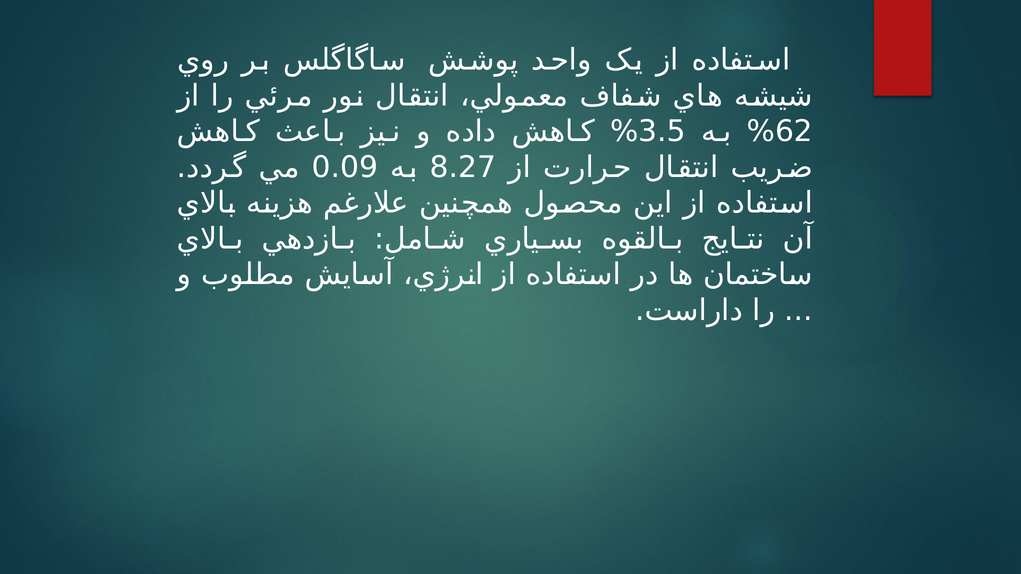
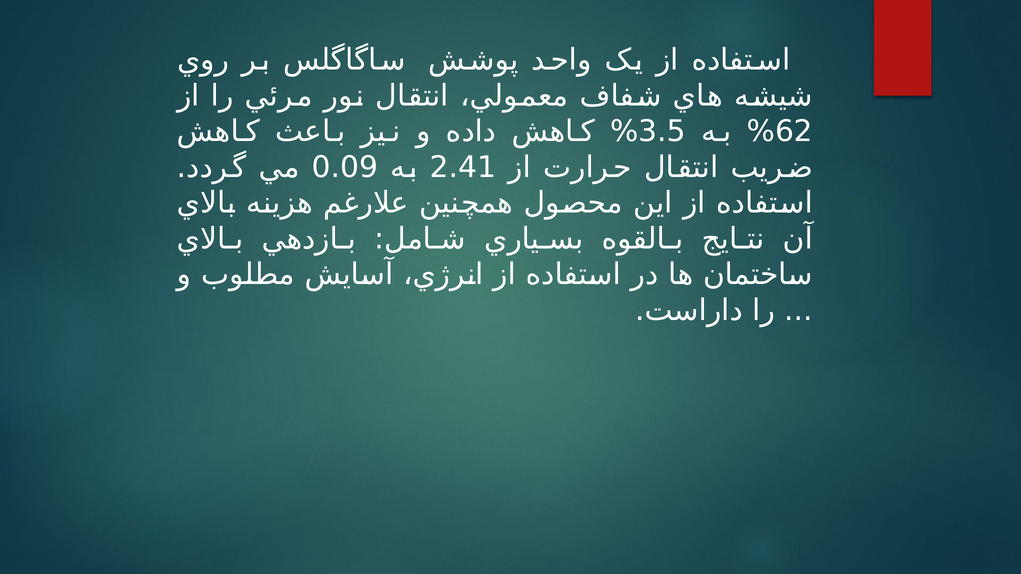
8.27: 8.27 -> 2.41 (463, 167)
